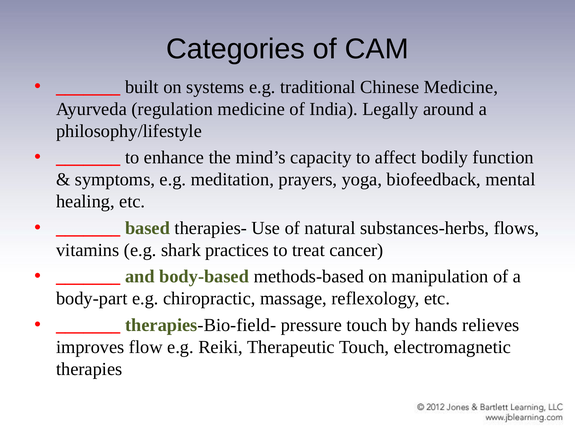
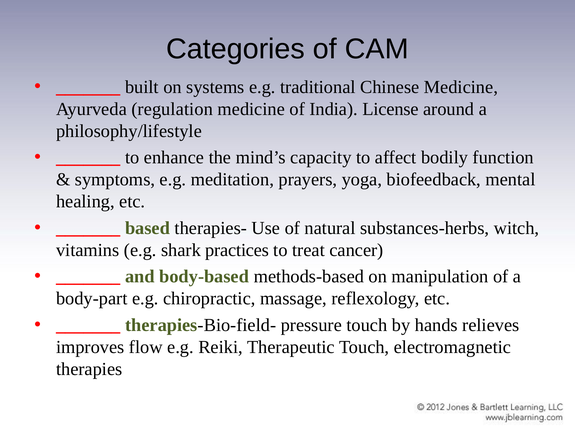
Legally: Legally -> License (391, 109)
flows: flows -> witch (516, 228)
